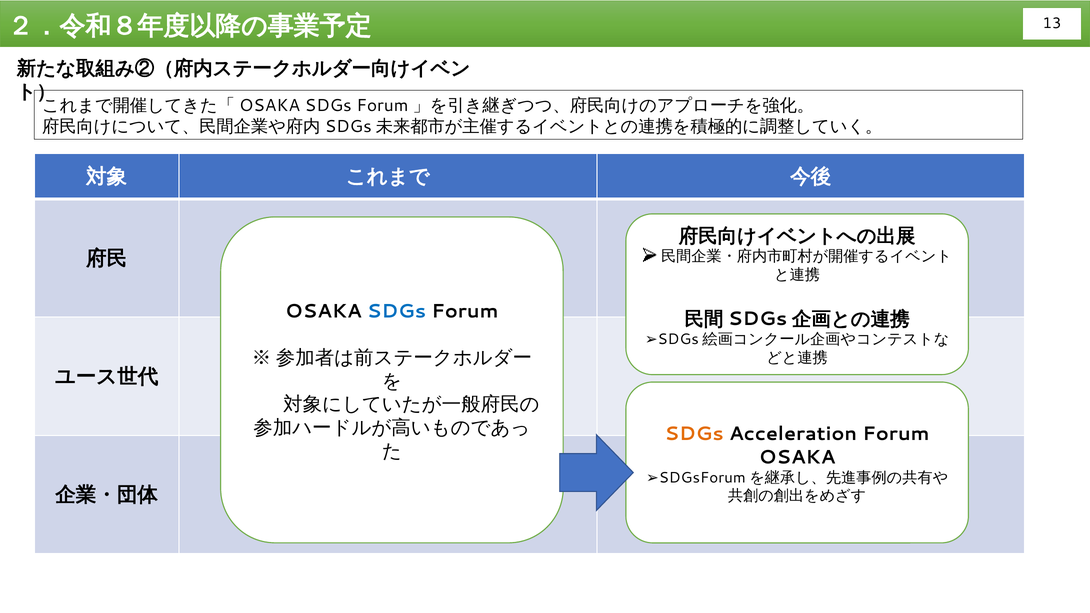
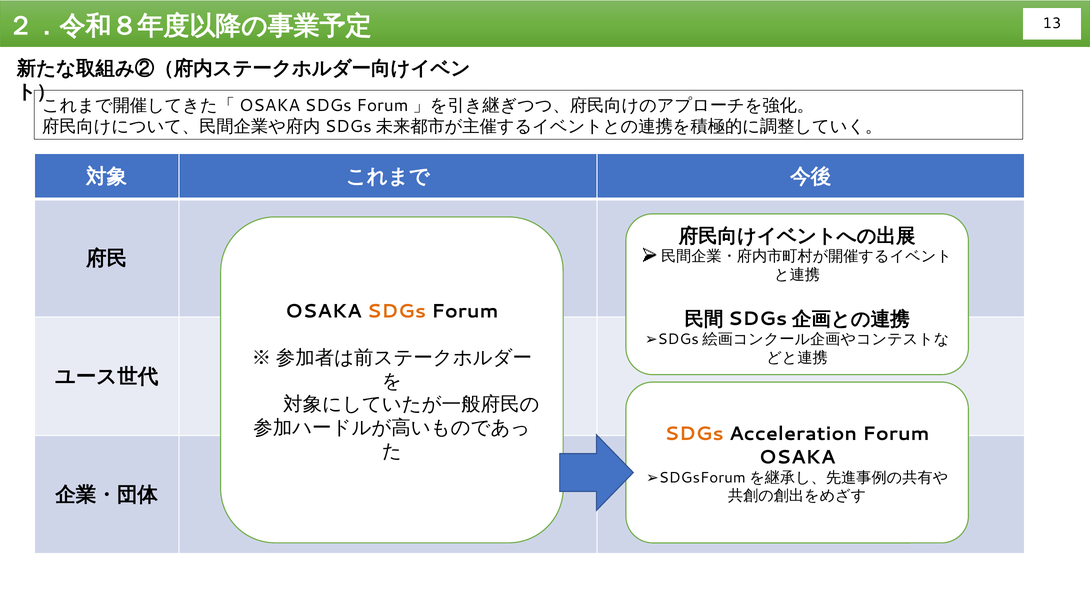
SDGs colour: blue -> orange (397, 311)
